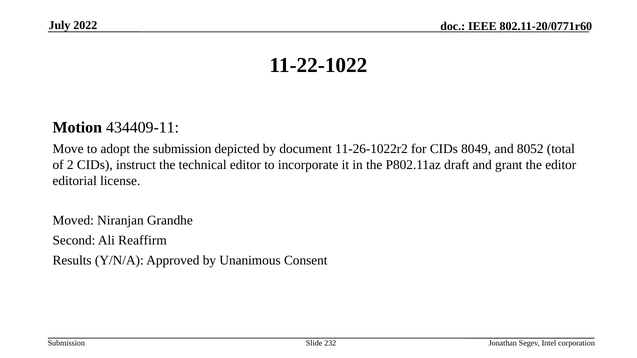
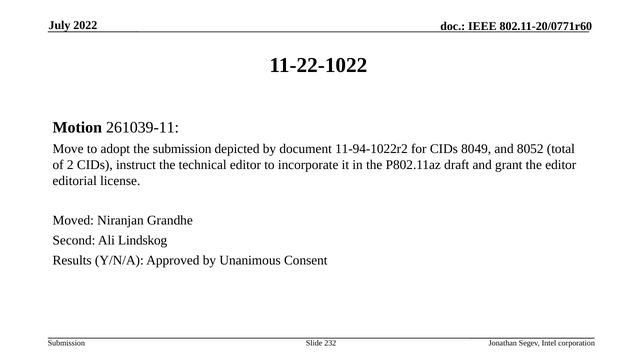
434409-11: 434409-11 -> 261039-11 (143, 128)
11-26-1022r2: 11-26-1022r2 -> 11-94-1022r2 (371, 149)
Reaffirm: Reaffirm -> Lindskog (143, 241)
